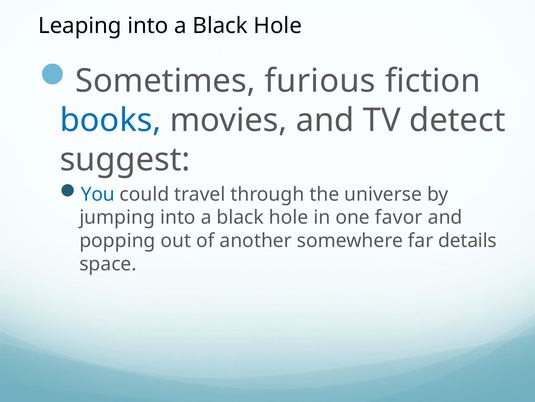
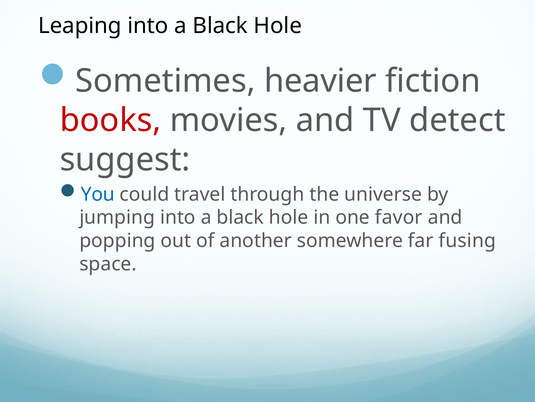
furious: furious -> heavier (320, 81)
books colour: blue -> red (110, 120)
details: details -> fusing (467, 240)
